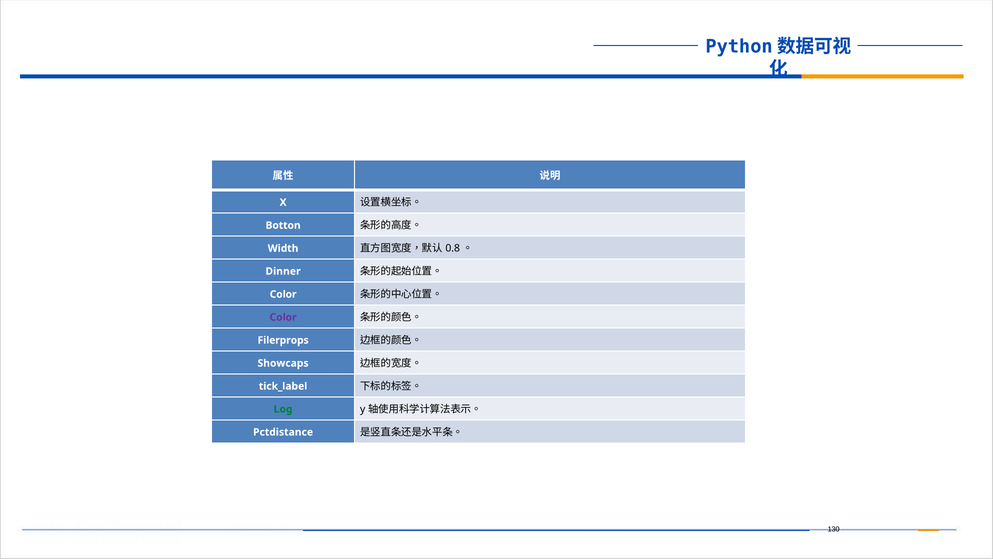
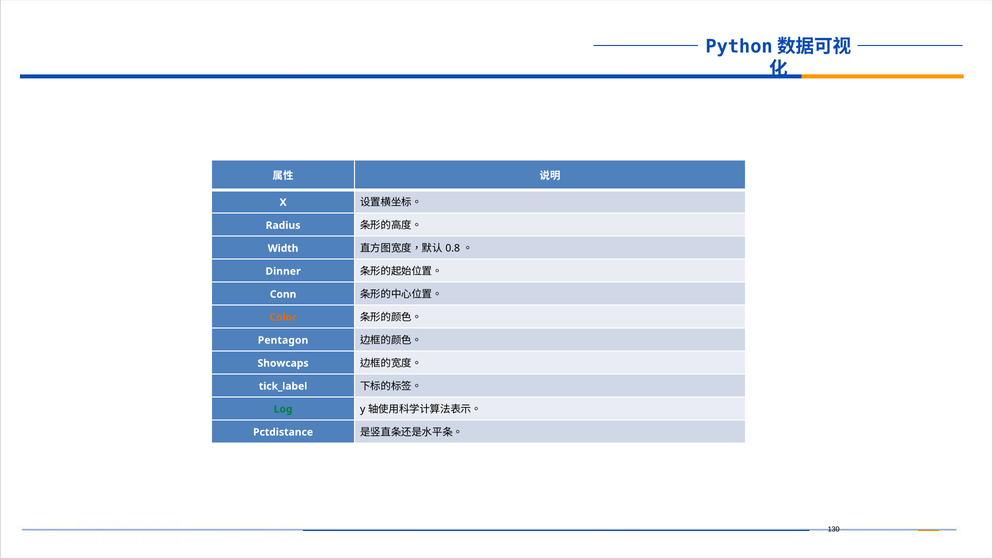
Botton: Botton -> Radius (283, 225)
Color: Color -> Conn (283, 294)
Color colour: purple -> orange (283, 317)
Filerprops: Filerprops -> Pentagon (283, 340)
